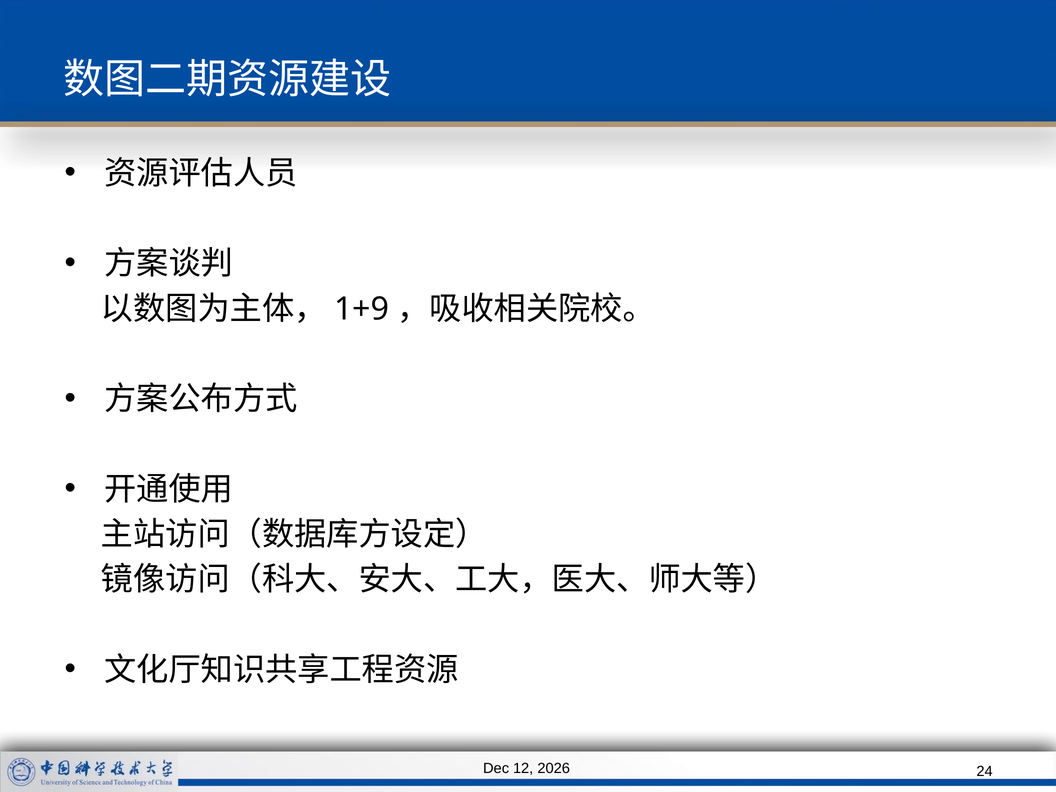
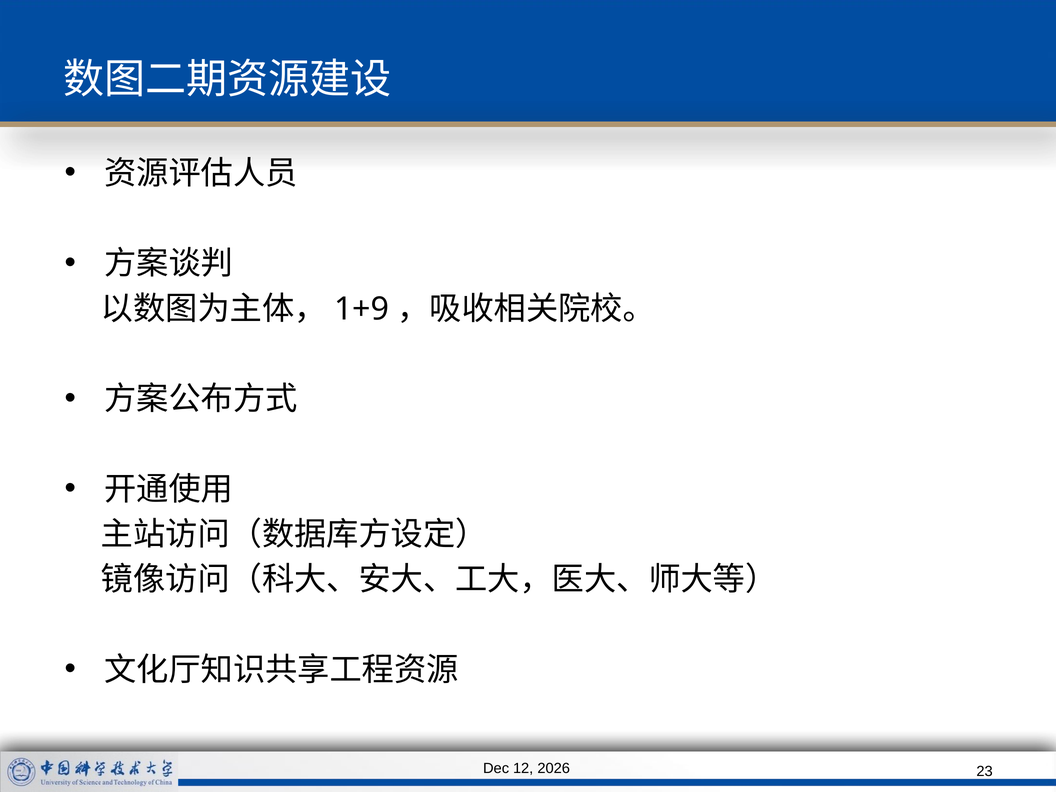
24: 24 -> 23 (985, 771)
